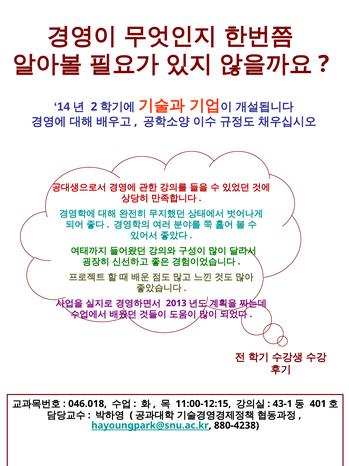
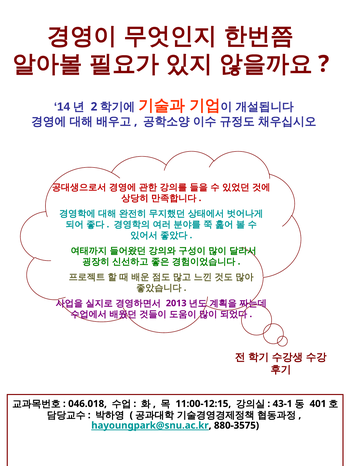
880-4238: 880-4238 -> 880-3575 (237, 425)
